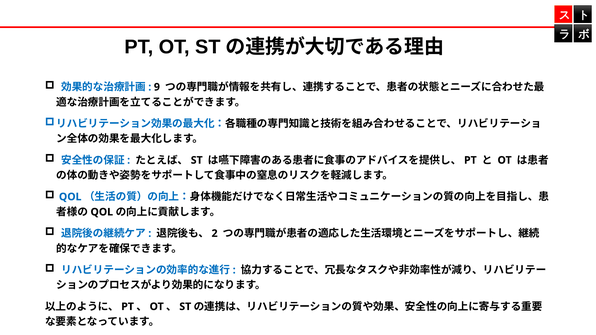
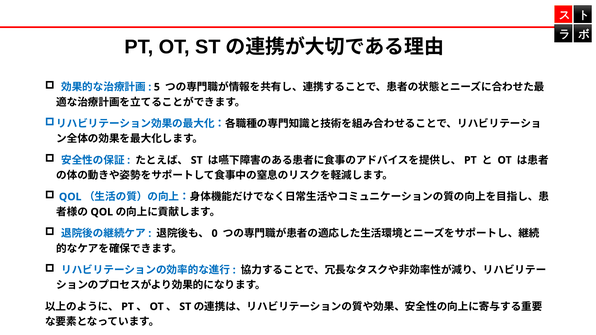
9: 9 -> 5 (157, 87)
2: 2 -> 0 (215, 234)
